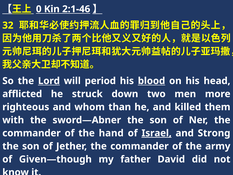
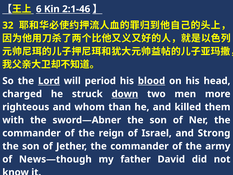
0: 0 -> 6 (39, 9)
afflicted: afflicted -> charged (22, 94)
down underline: none -> present (125, 94)
hand: hand -> reign (111, 133)
Israel underline: present -> none (157, 133)
Given—though: Given—though -> News—though (55, 159)
